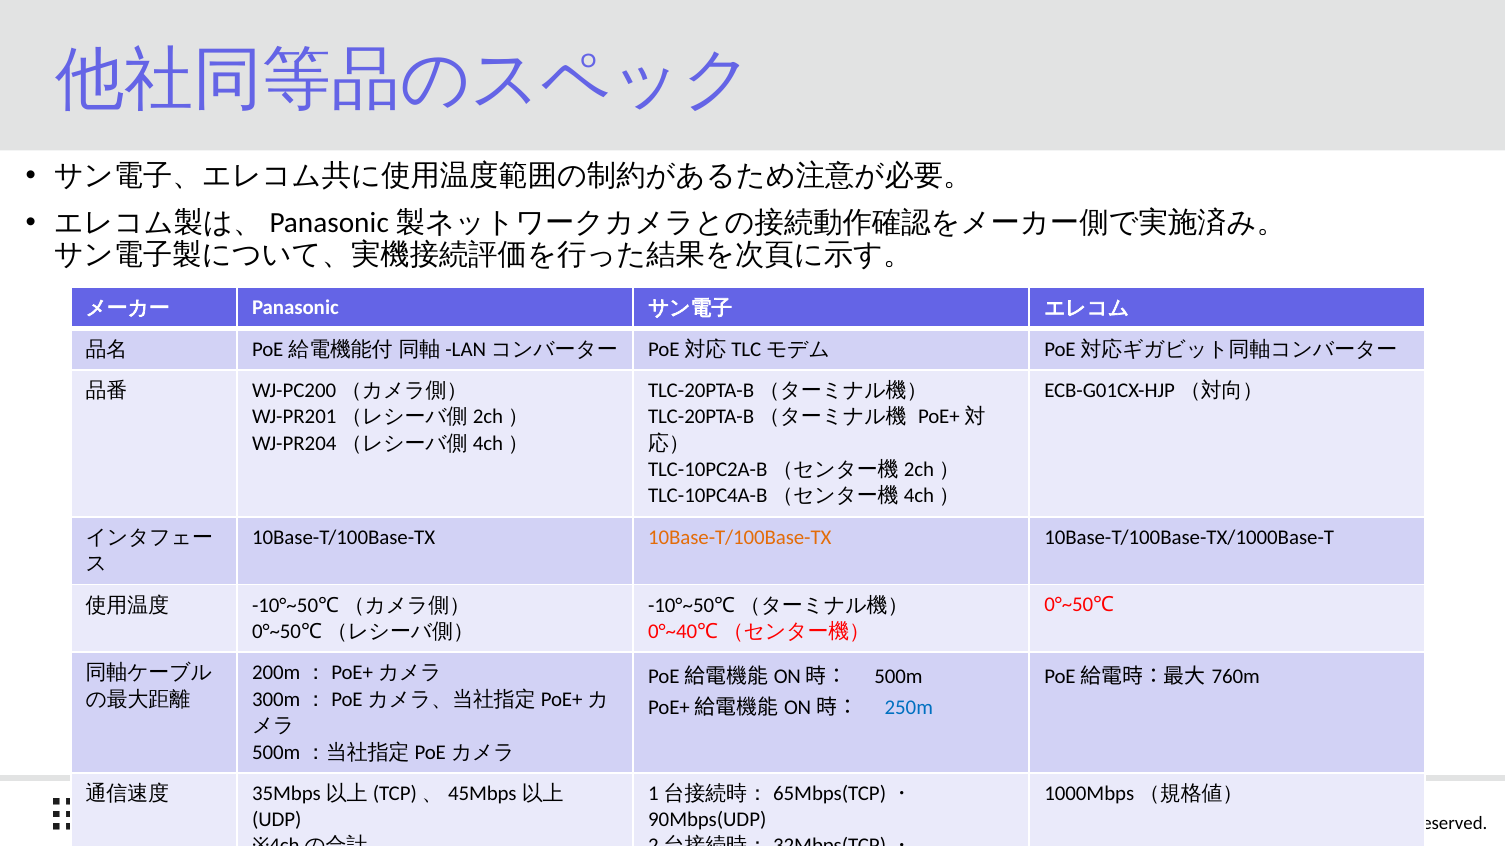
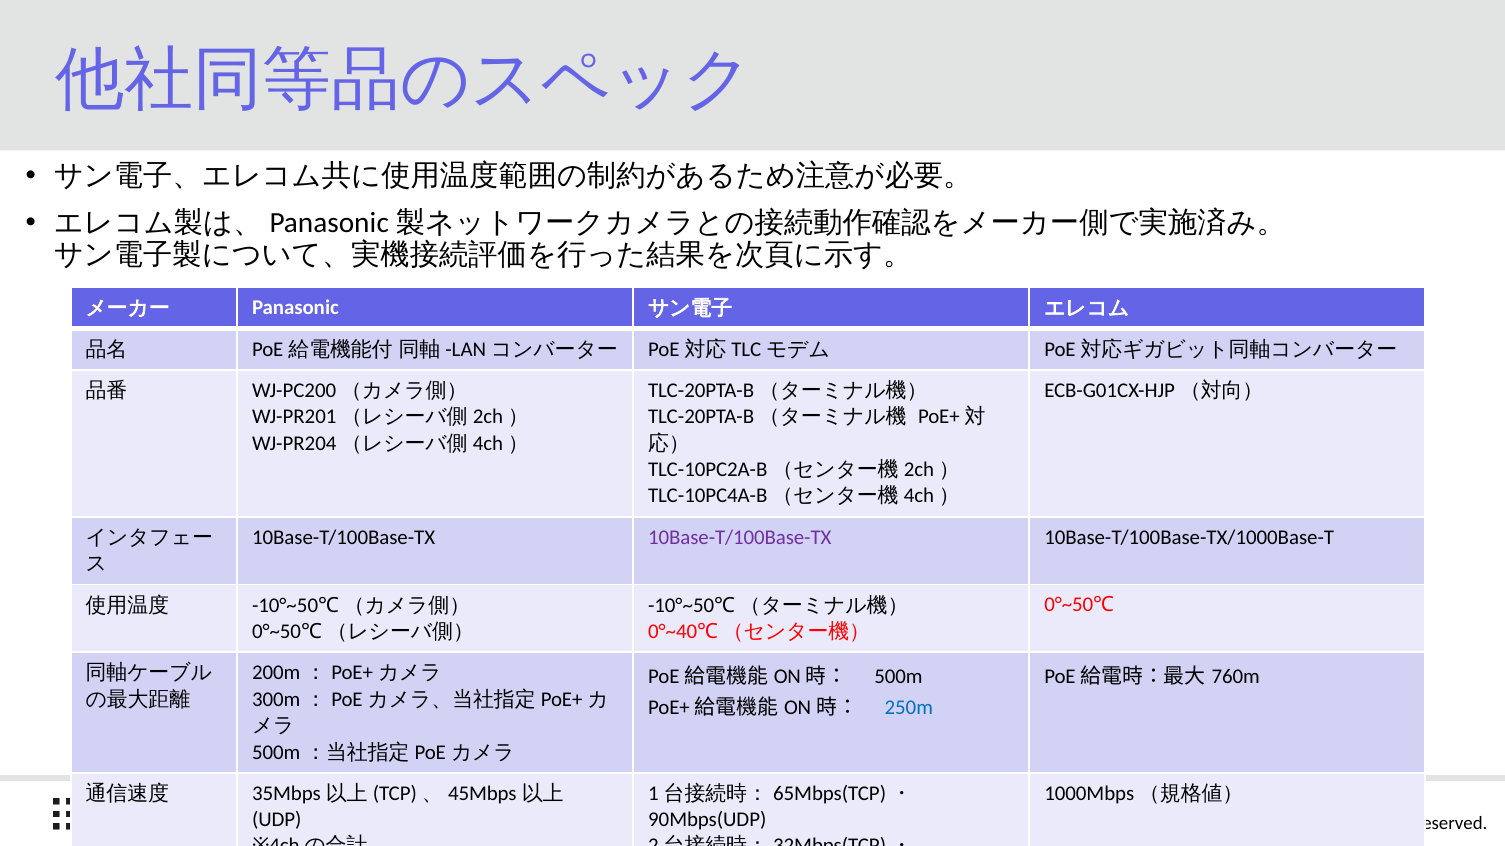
10Base-T/100Base-TX colour: orange -> purple (740, 538)
